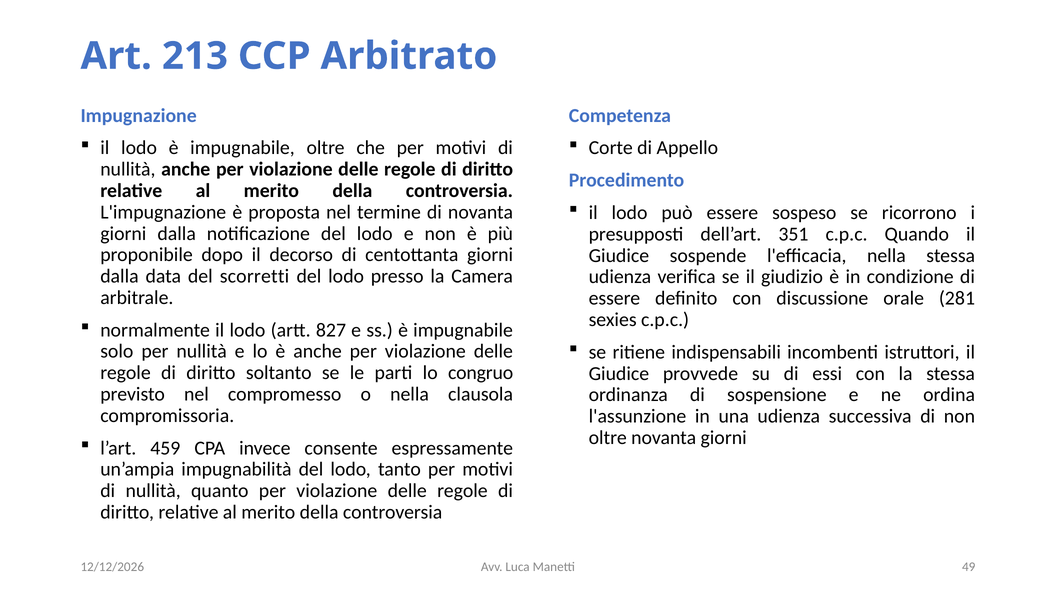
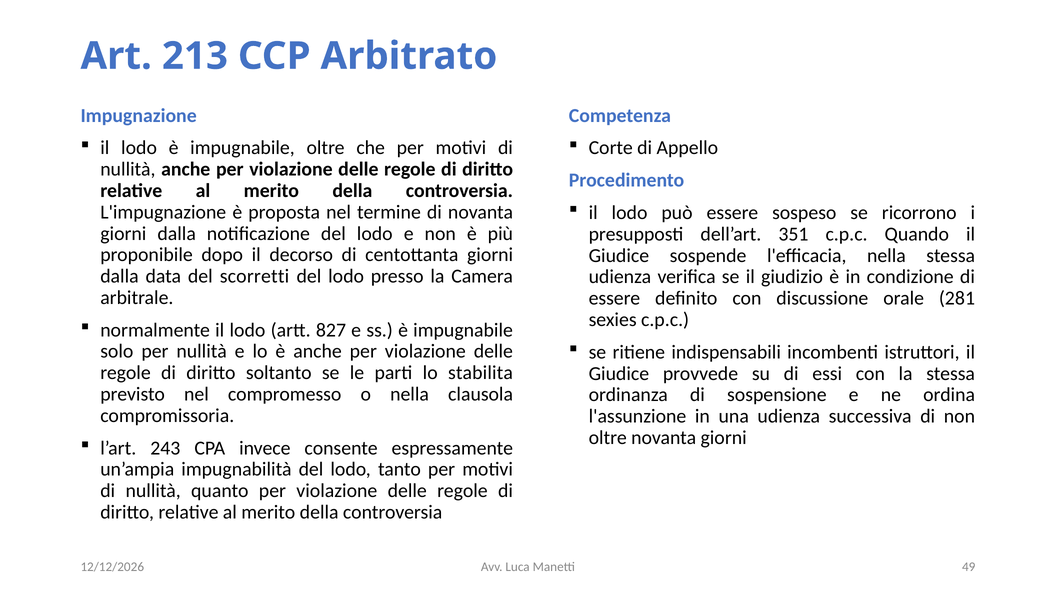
congruo: congruo -> stabilita (480, 373)
459: 459 -> 243 (165, 448)
